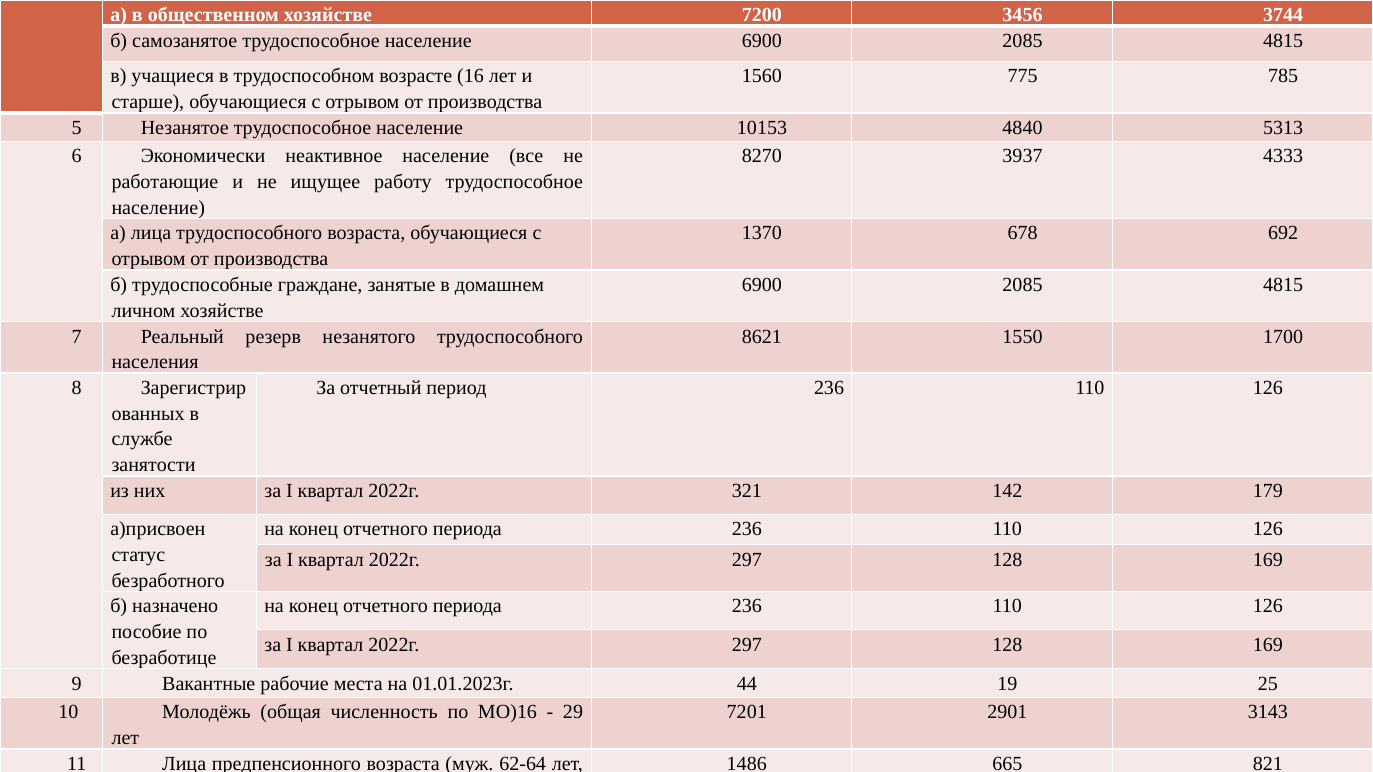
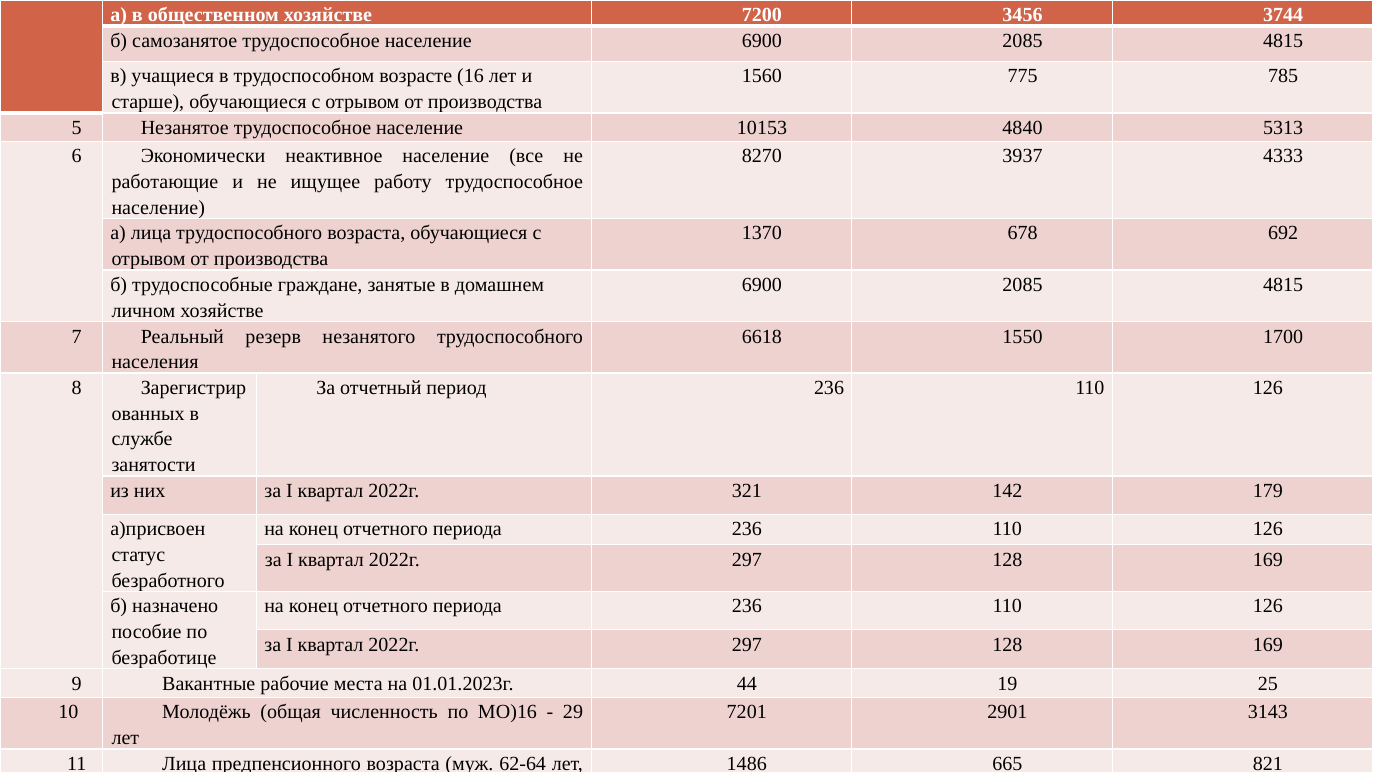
8621: 8621 -> 6618 (762, 337)
